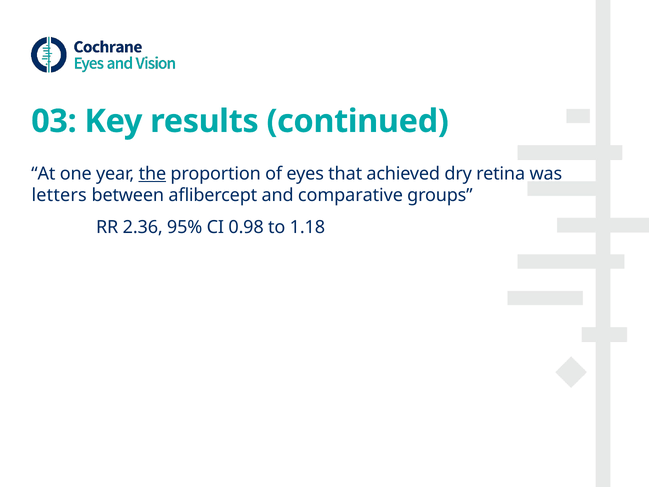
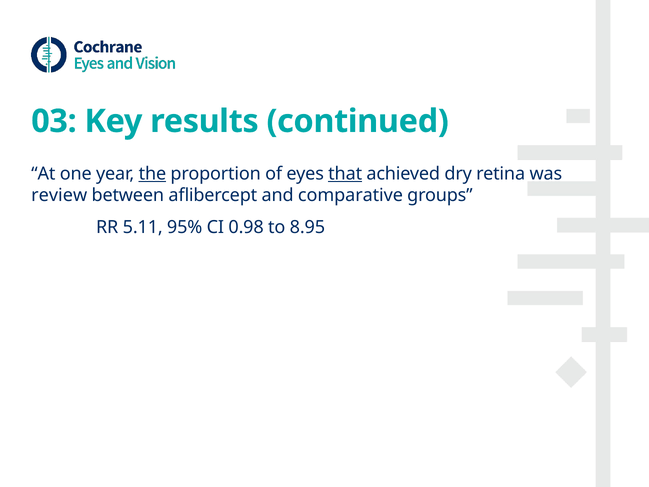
that underline: none -> present (345, 174)
letters: letters -> review (59, 195)
2.36: 2.36 -> 5.11 (143, 227)
1.18: 1.18 -> 8.95 (307, 227)
